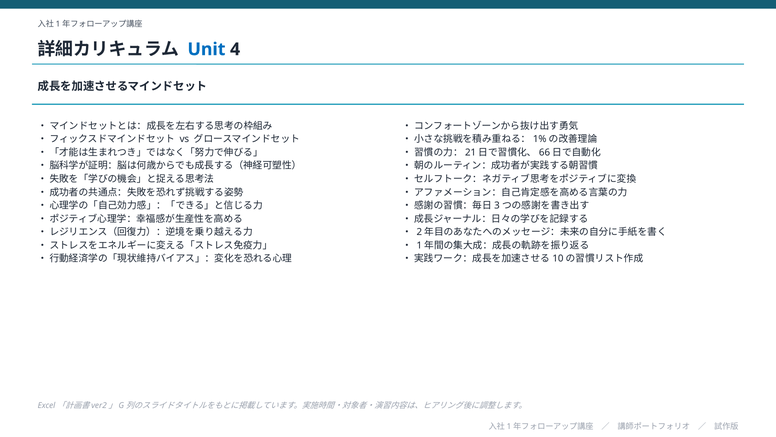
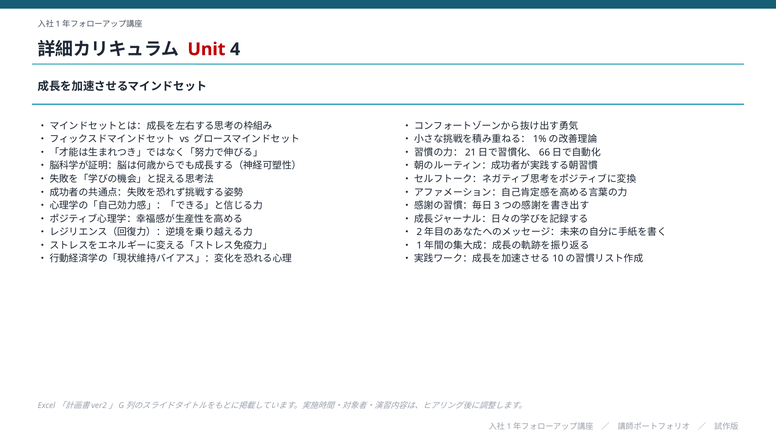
Unit colour: blue -> red (206, 49)
